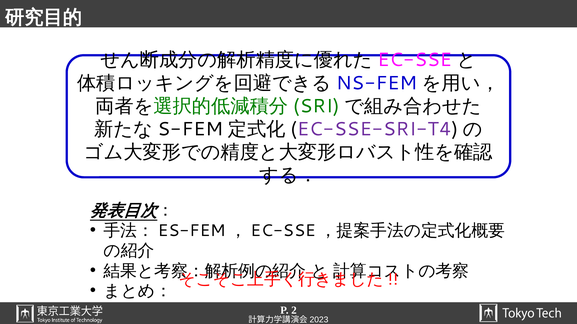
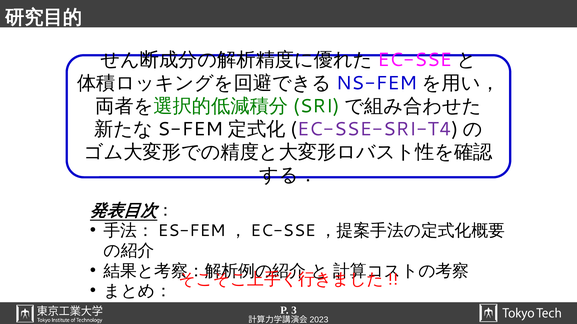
2: 2 -> 3 (294, 311)
